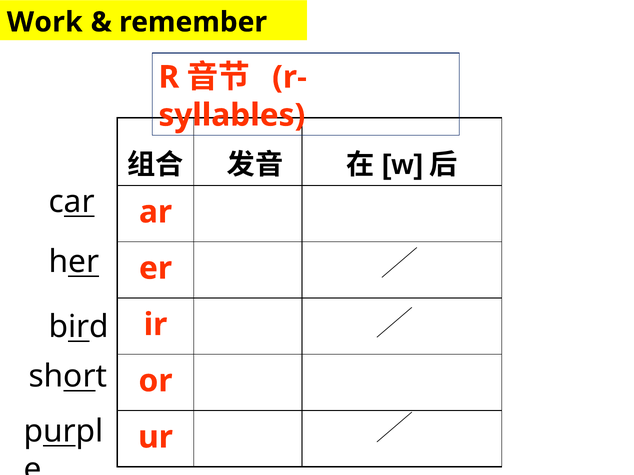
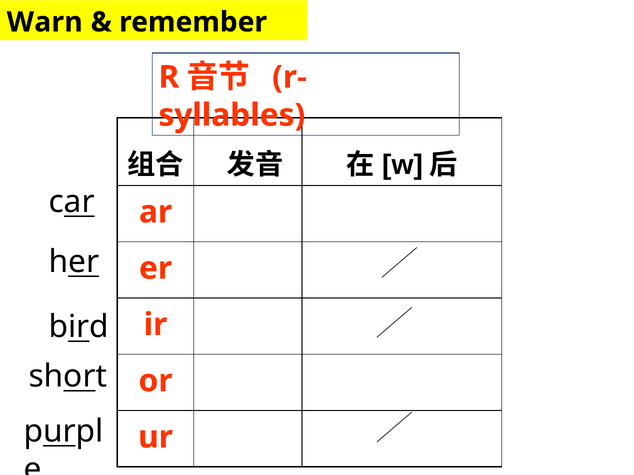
Work: Work -> Warn (45, 22)
